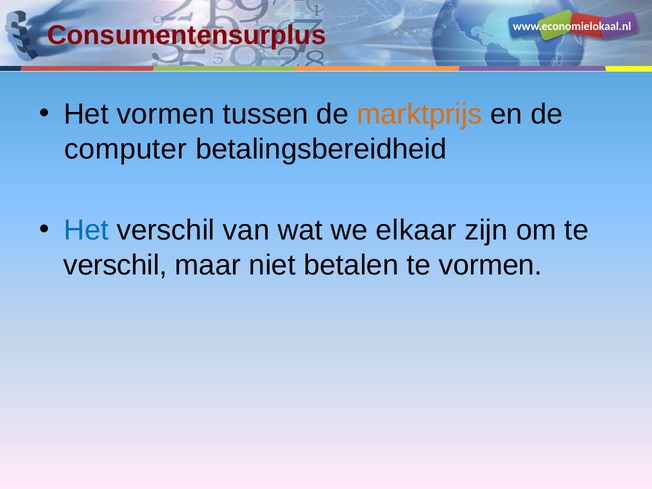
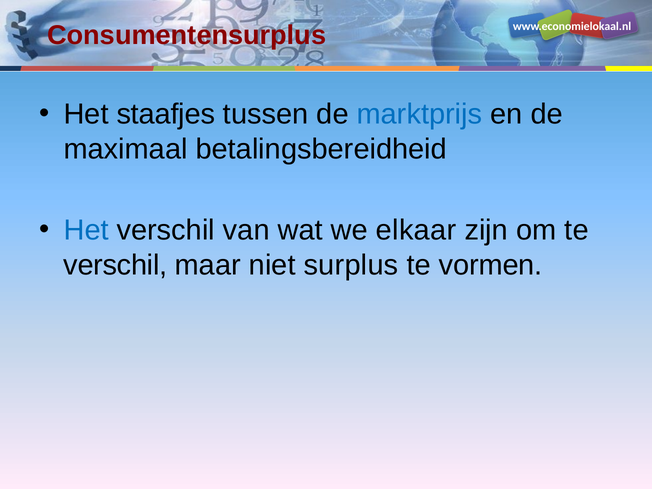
Het vormen: vormen -> staafjes (166, 114)
marktprijs colour: orange -> blue (419, 114)
computer: computer -> maximaal (126, 149)
betalen: betalen -> surplus (351, 265)
